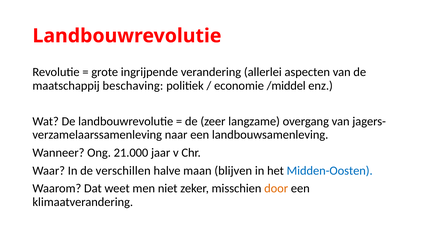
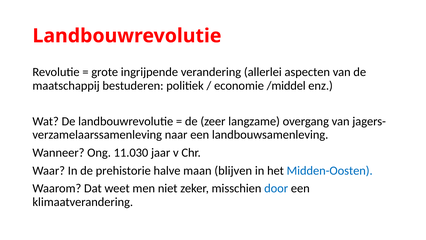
beschaving: beschaving -> bestuderen (133, 85)
21.000: 21.000 -> 11.030 (131, 152)
verschillen: verschillen -> prehistorie (123, 170)
door colour: orange -> blue (276, 188)
